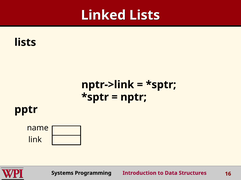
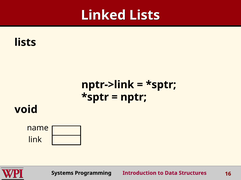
pptr: pptr -> void (26, 110)
